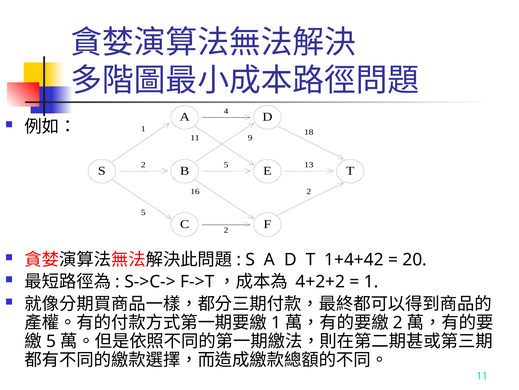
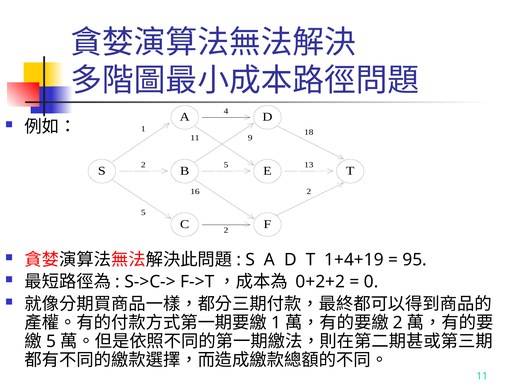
1+4+42: 1+4+42 -> 1+4+19 (354, 259)
20: 20 -> 95 (415, 259)
4+2+2: 4+2+2 -> 0+2+2 (320, 281)
1: 1 -> 0 (371, 281)
